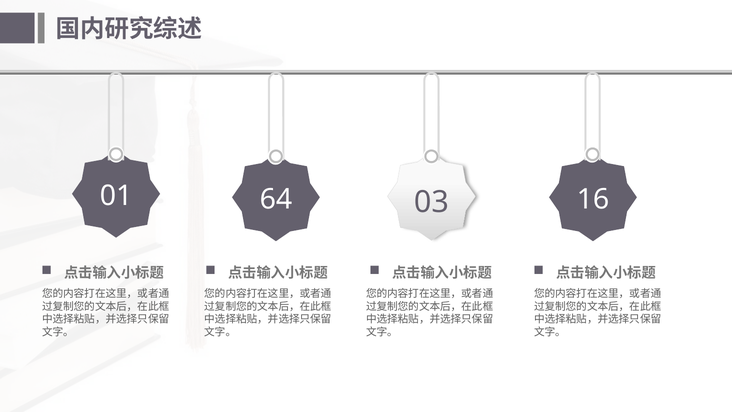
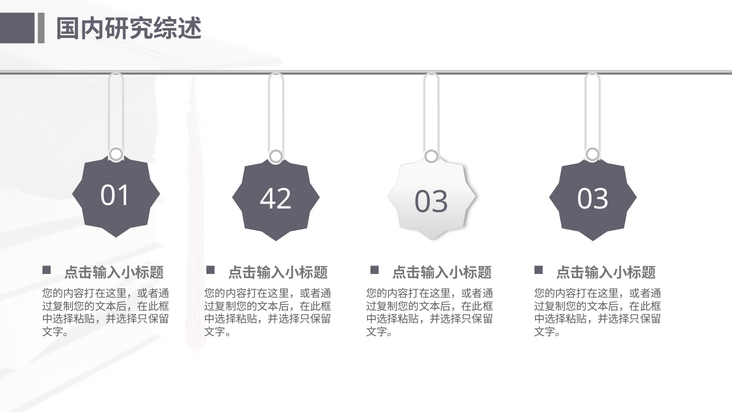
64: 64 -> 42 (276, 199)
03 16: 16 -> 03 (593, 199)
